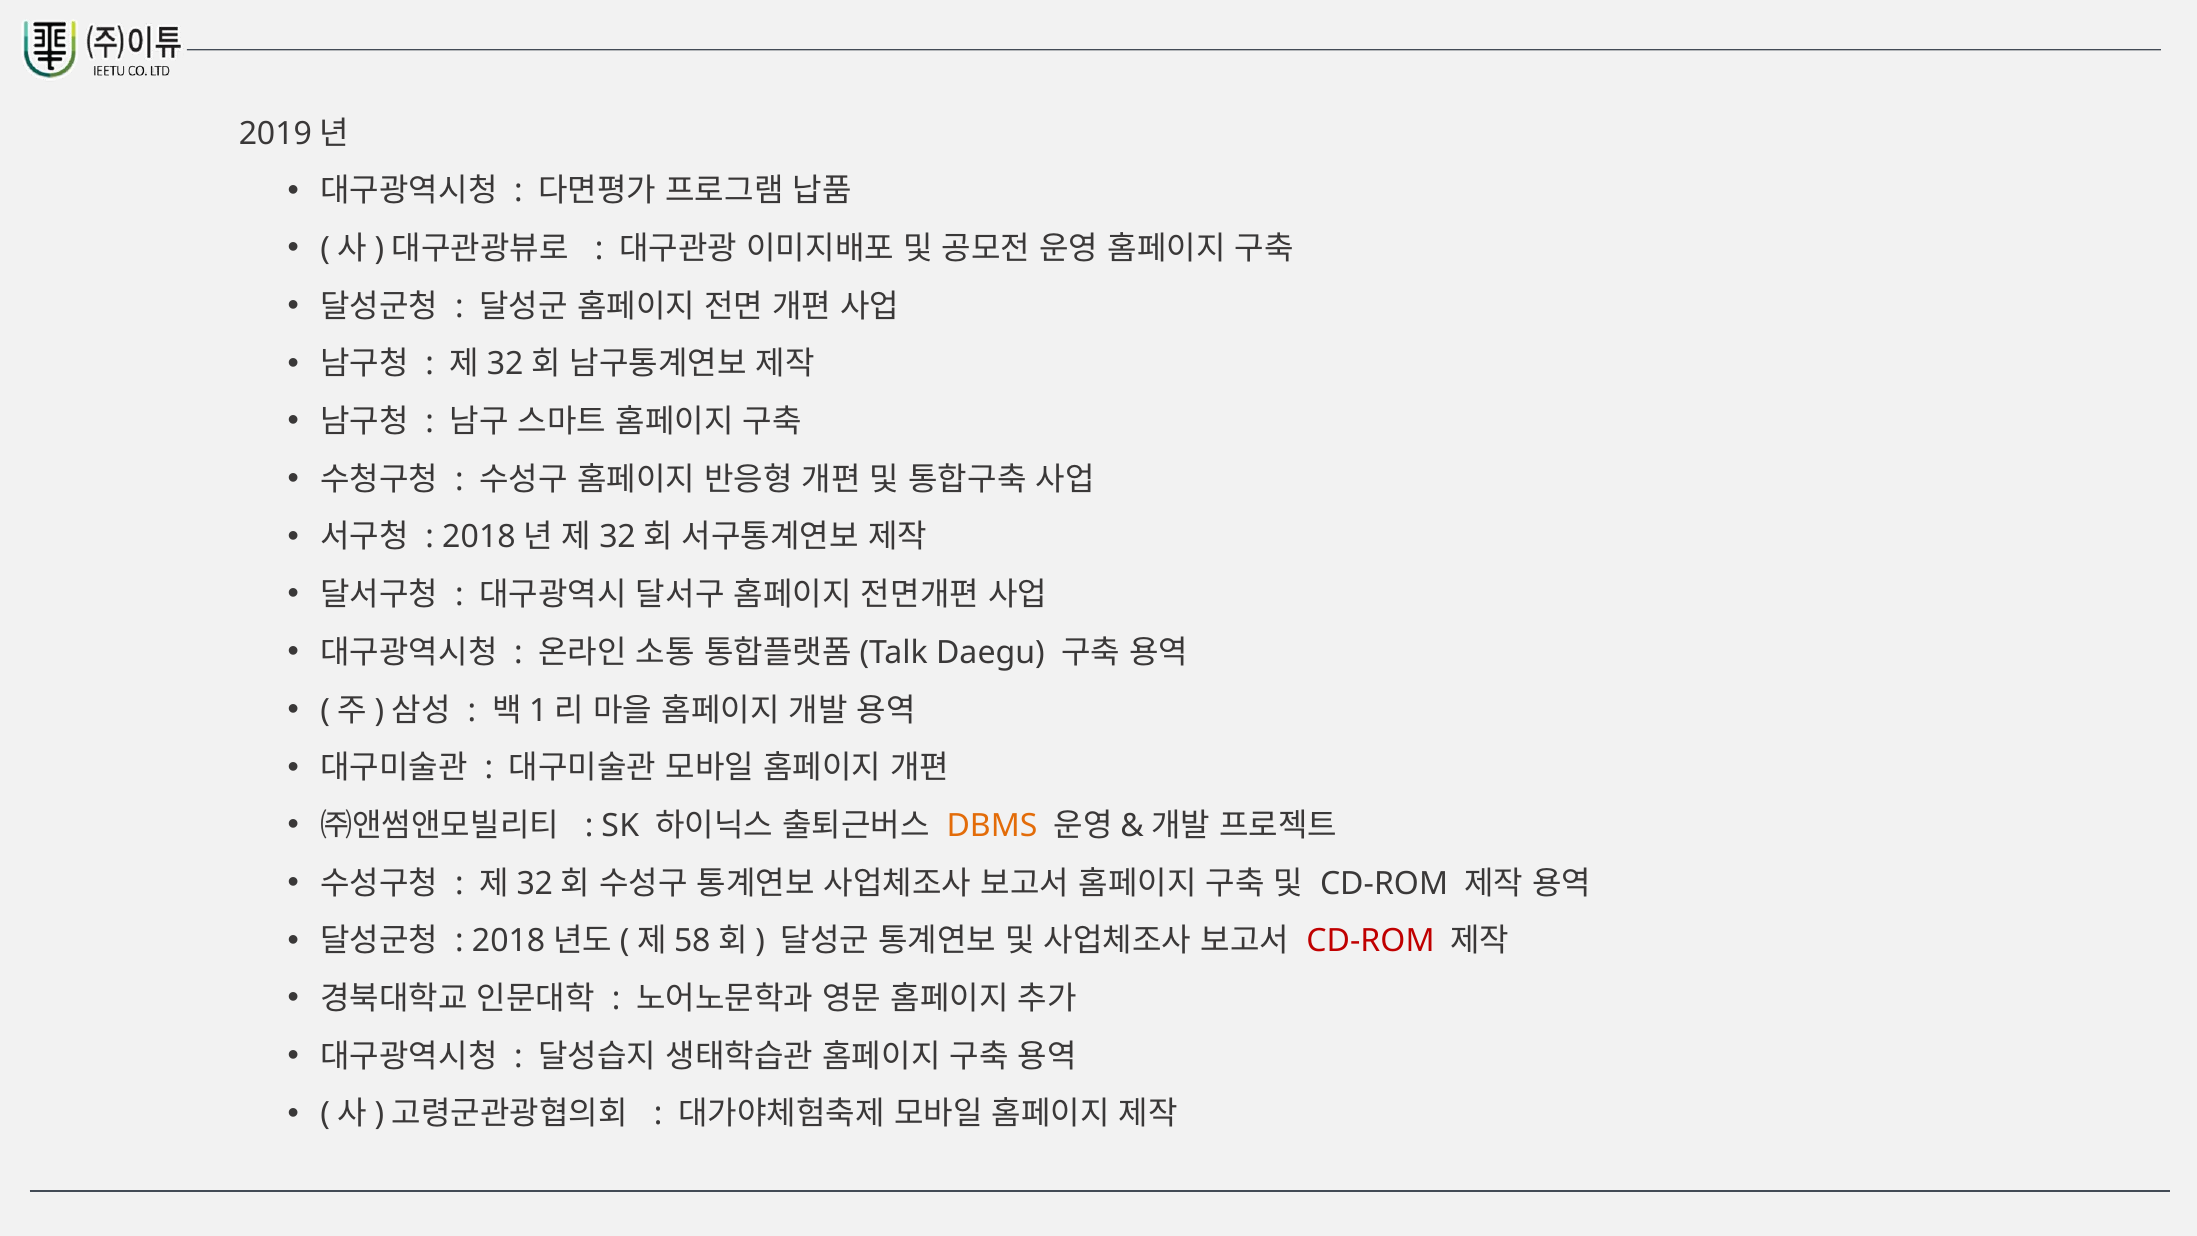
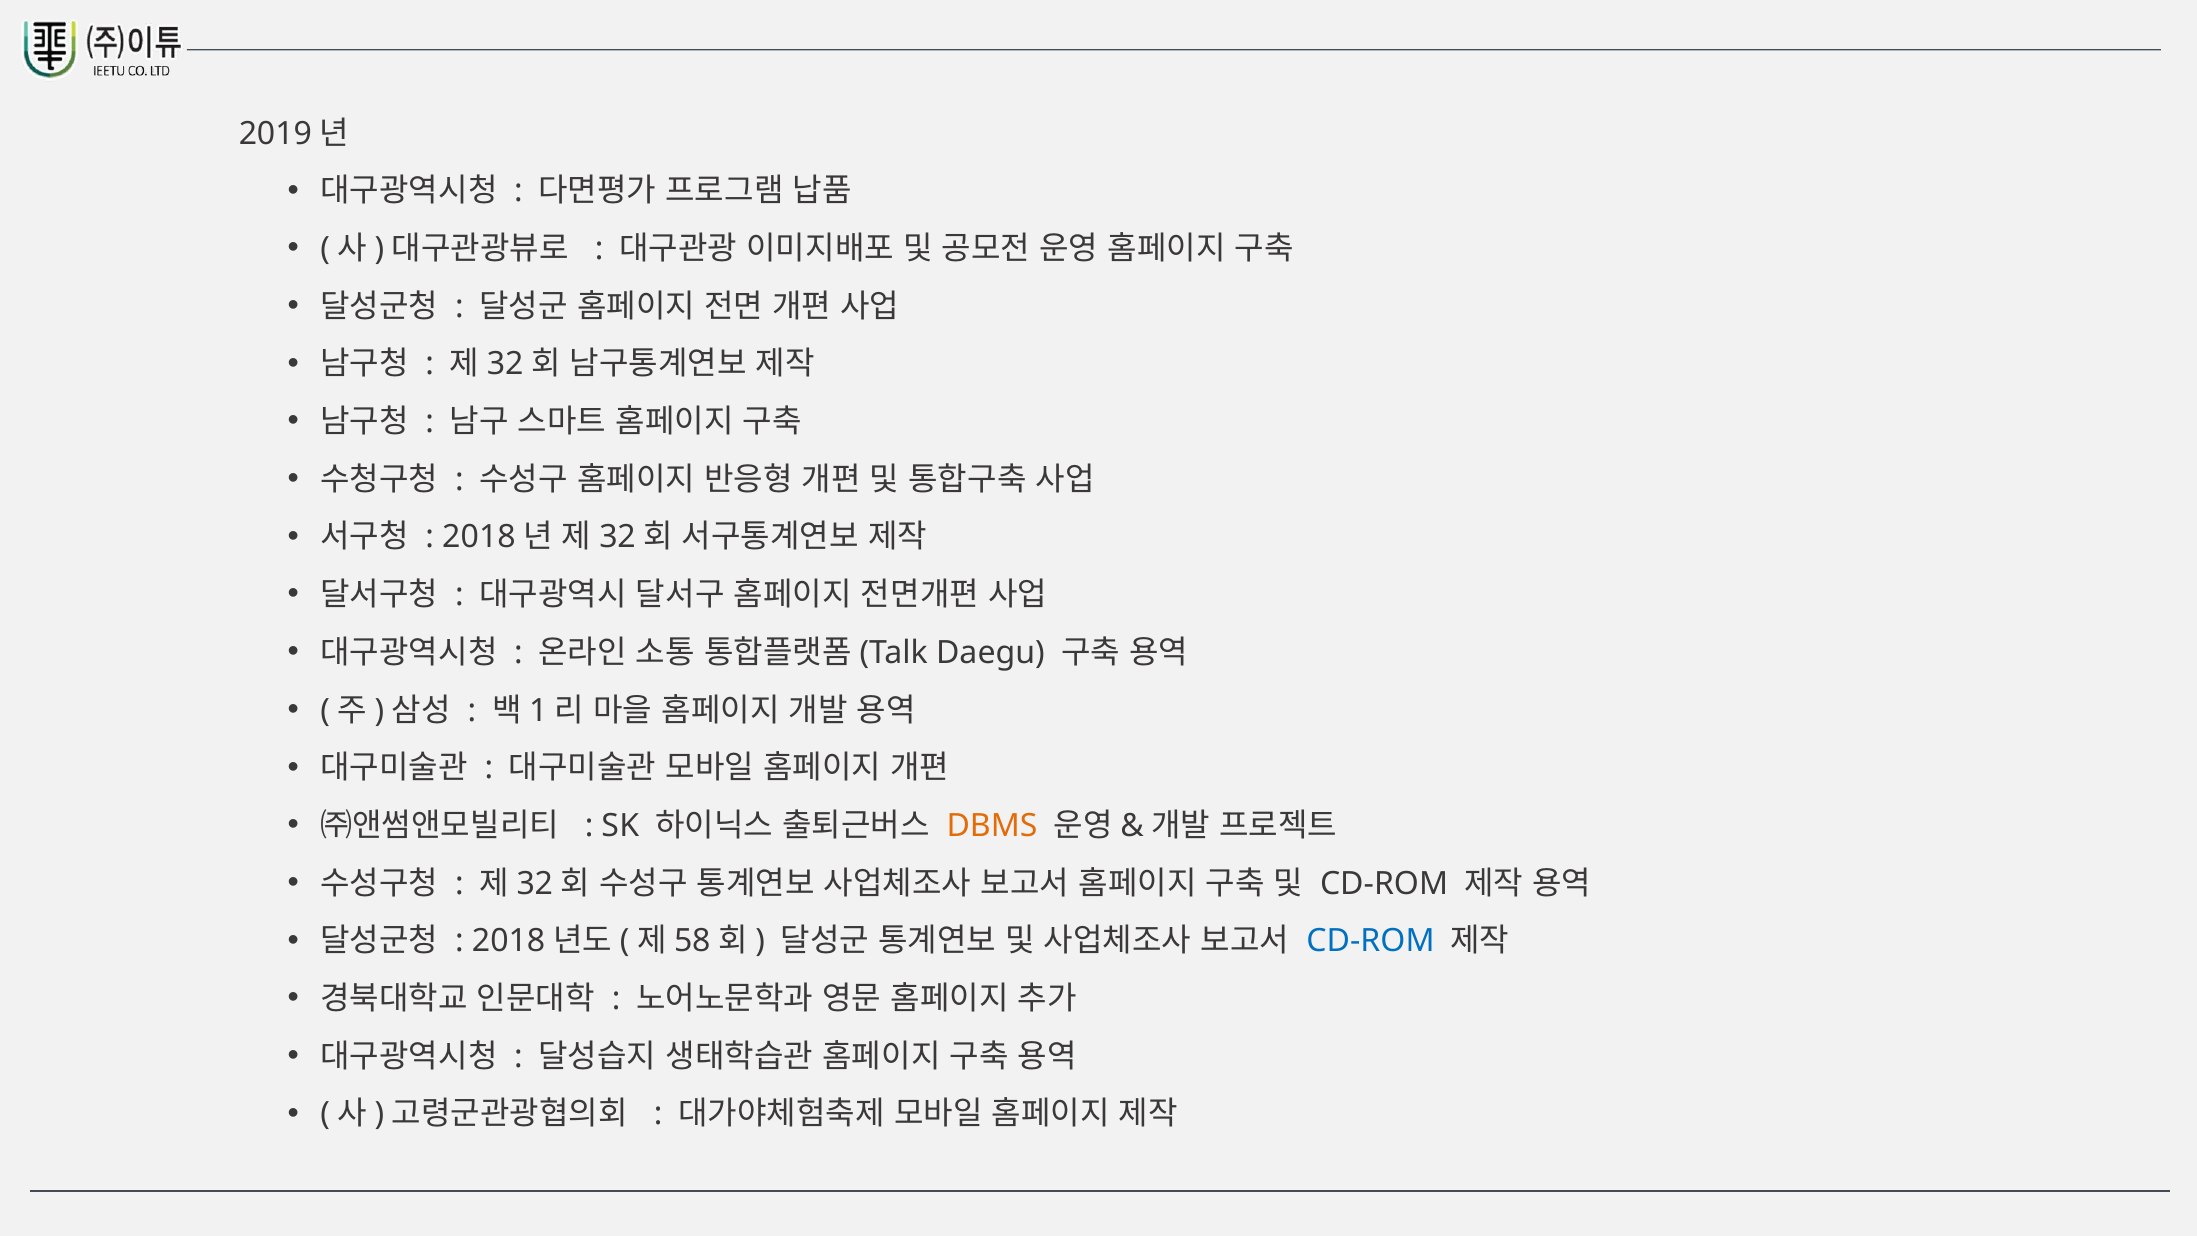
CD-ROM colour: red -> blue (1371, 941)
